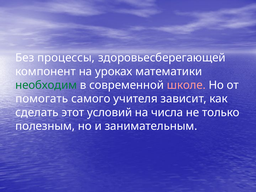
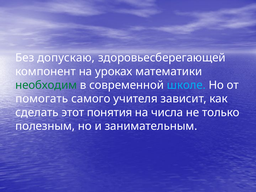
процессы: процессы -> допускаю (66, 58)
школе colour: pink -> light blue (186, 85)
условий: условий -> понятия (110, 112)
